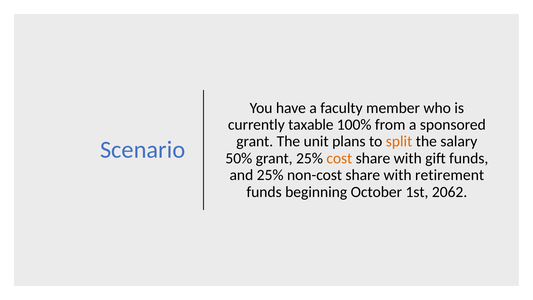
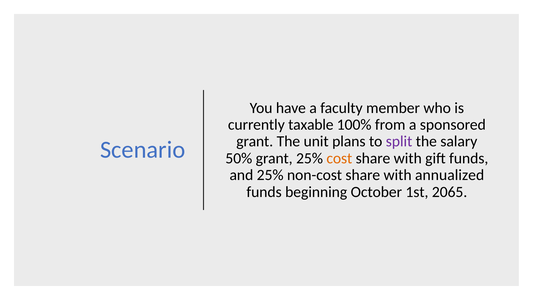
split colour: orange -> purple (399, 141)
retirement: retirement -> annualized (450, 175)
2062: 2062 -> 2065 (450, 192)
